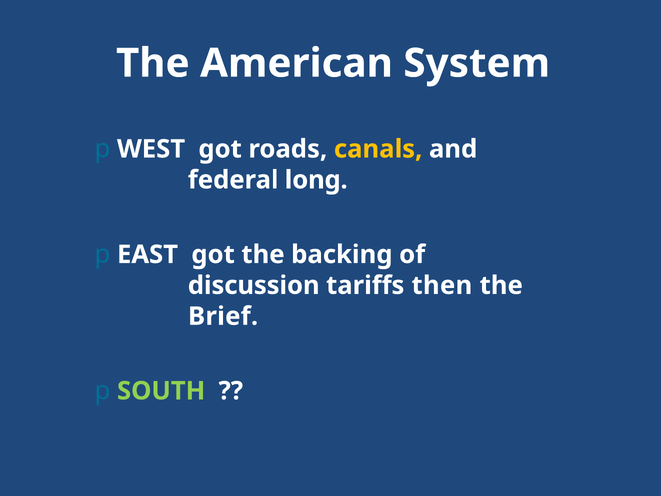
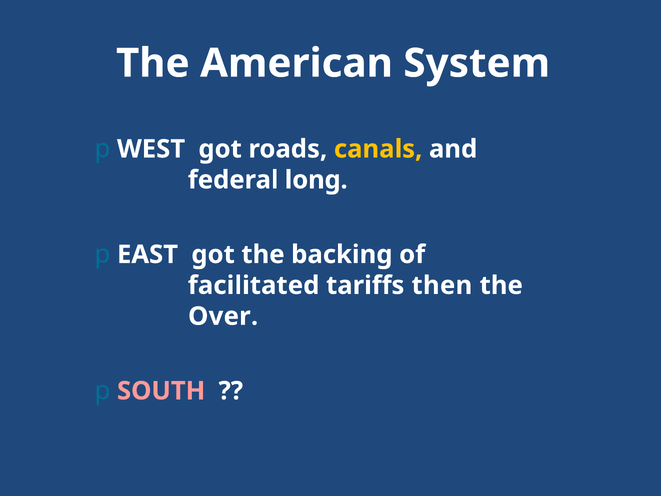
discussion: discussion -> facilitated (254, 285)
Brief: Brief -> Over (223, 316)
SOUTH colour: light green -> pink (161, 391)
